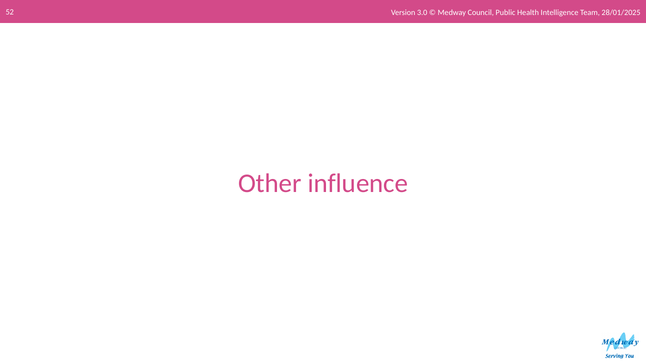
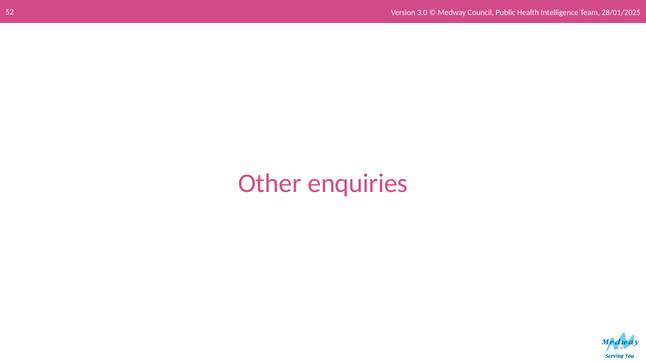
influence: influence -> enquiries (358, 184)
